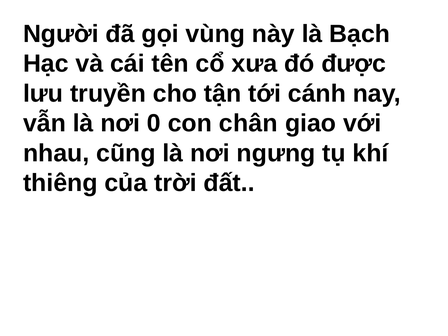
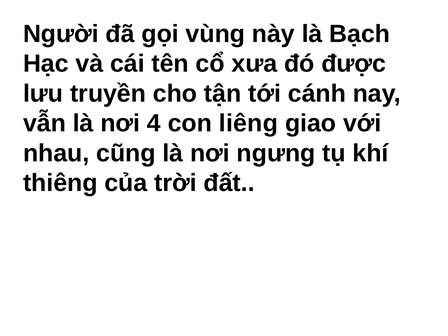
0: 0 -> 4 (154, 123)
chân: chân -> liêng (248, 123)
